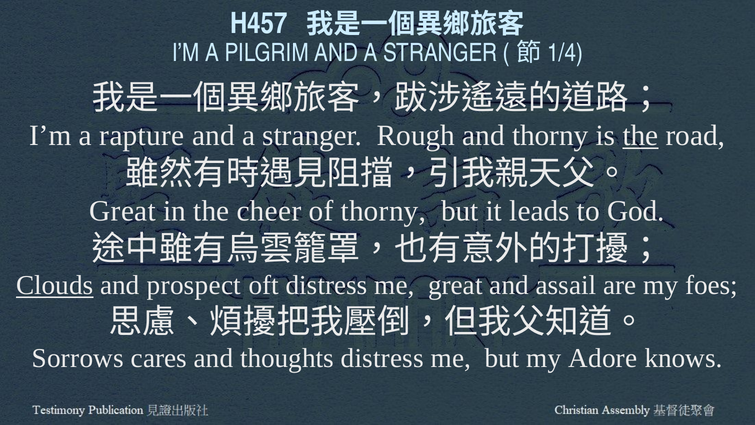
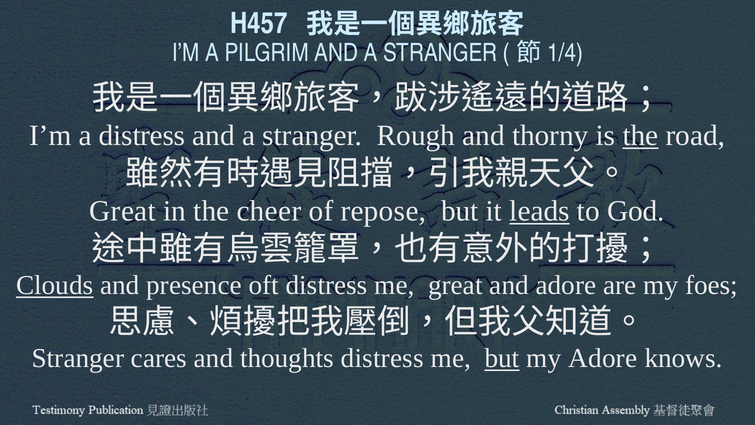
a rapture: rapture -> distress (142, 136)
of thorny: thorny -> repose (383, 211)
leads underline: none -> present (540, 211)
prospect: prospect -> presence (194, 285)
and assail: assail -> adore (566, 285)
Sorrows: Sorrows -> Stranger (78, 358)
but underline: none -> present (502, 358)
